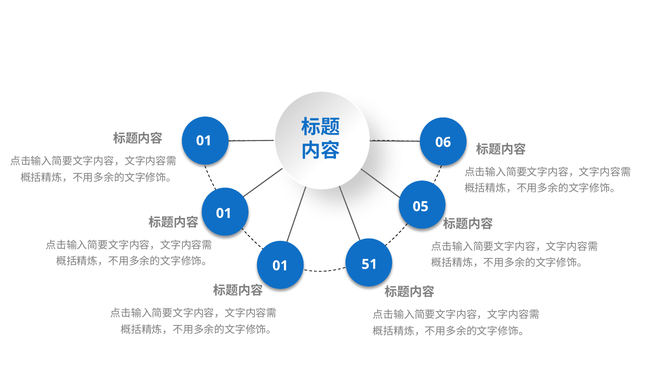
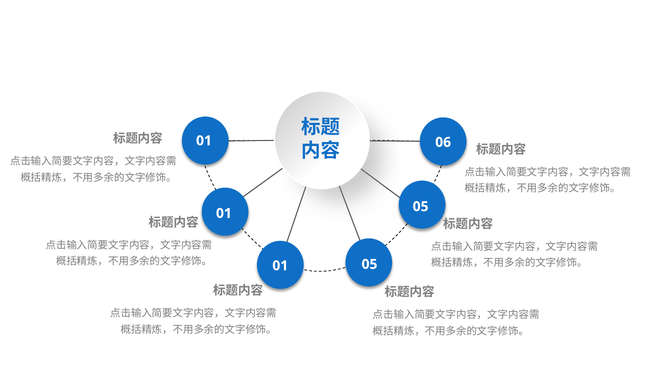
01 51: 51 -> 05 (369, 264)
